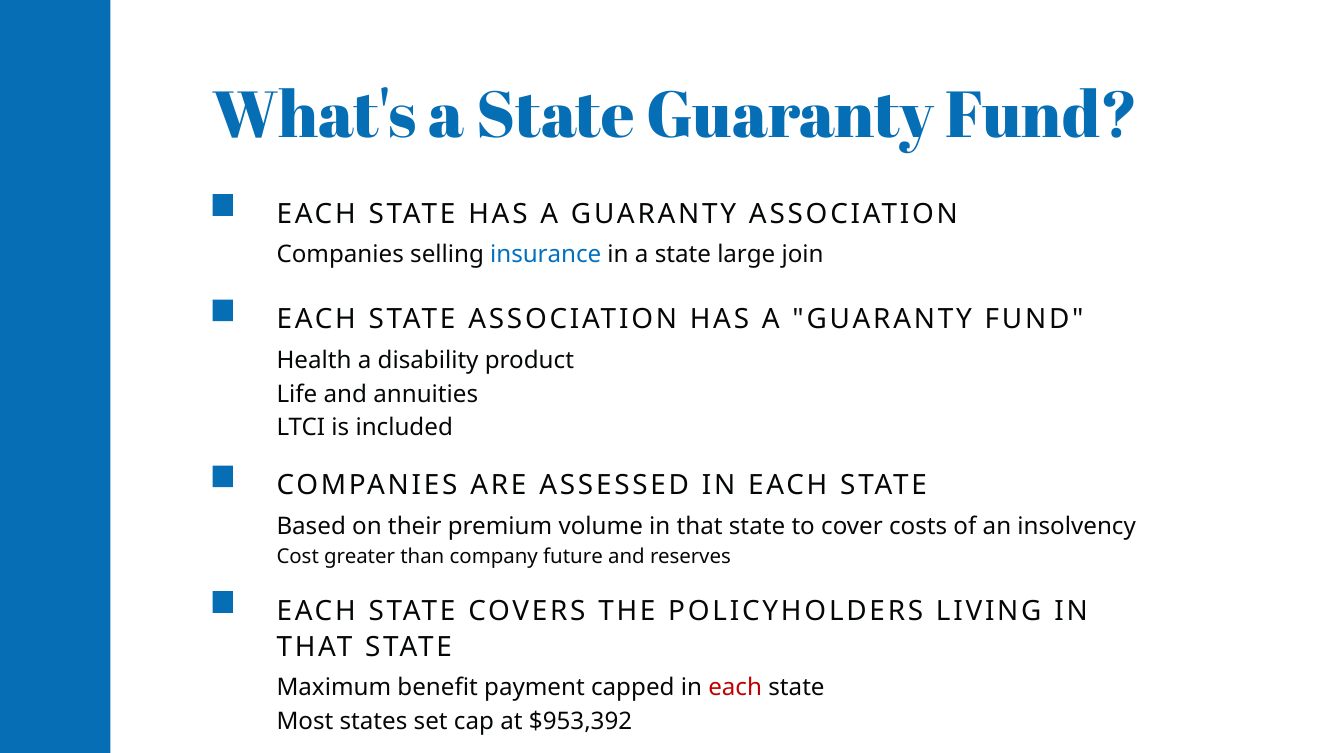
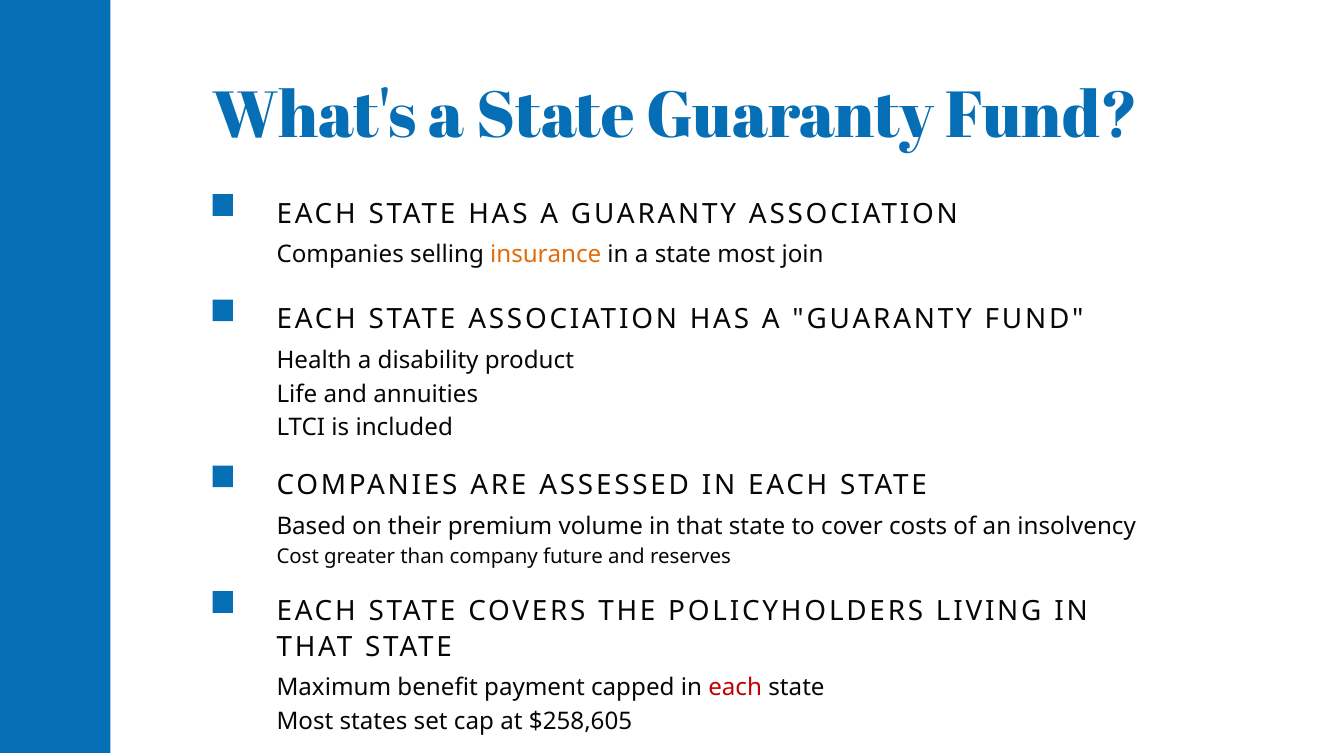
insurance colour: blue -> orange (546, 255)
a state large: large -> most (746, 255)
$953,392: $953,392 -> $258,605 (581, 721)
